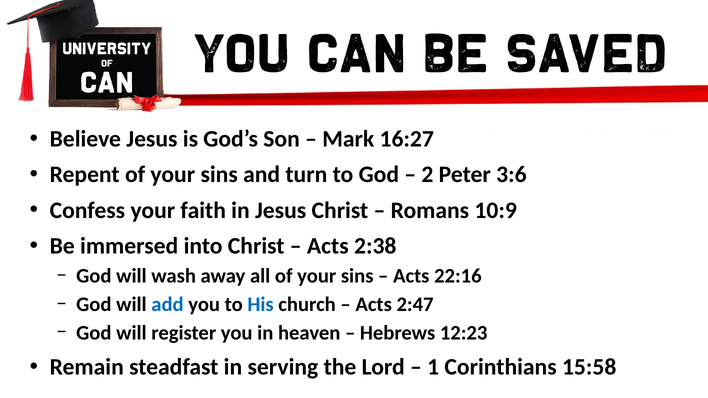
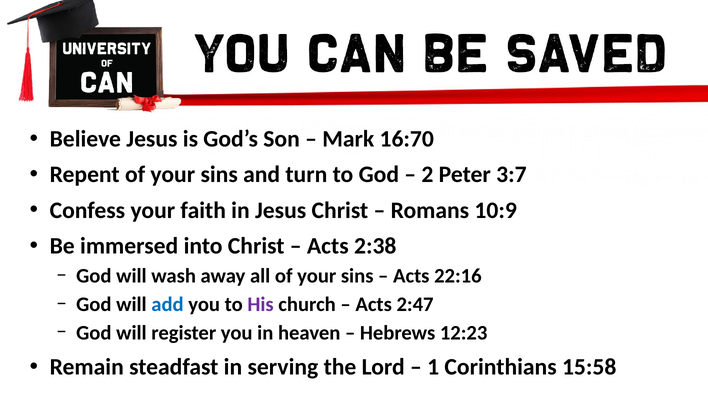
16:27: 16:27 -> 16:70 (407, 139)
3:6: 3:6 -> 3:7 (511, 175)
His colour: blue -> purple (261, 305)
